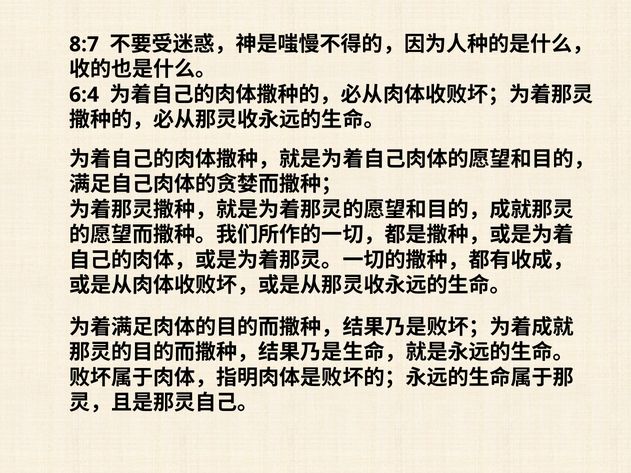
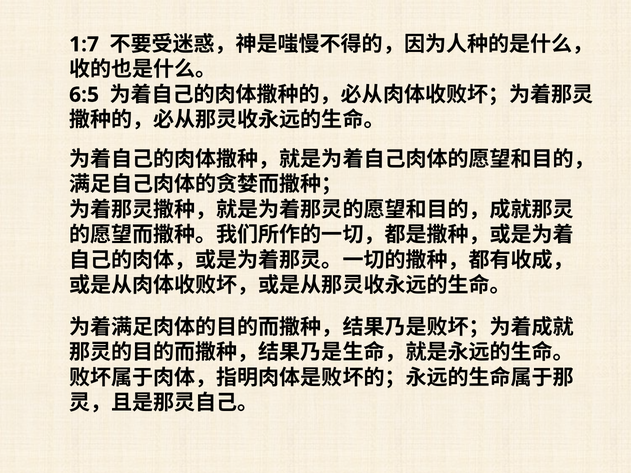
8:7: 8:7 -> 1:7 (84, 44)
6:4: 6:4 -> 6:5 (84, 95)
